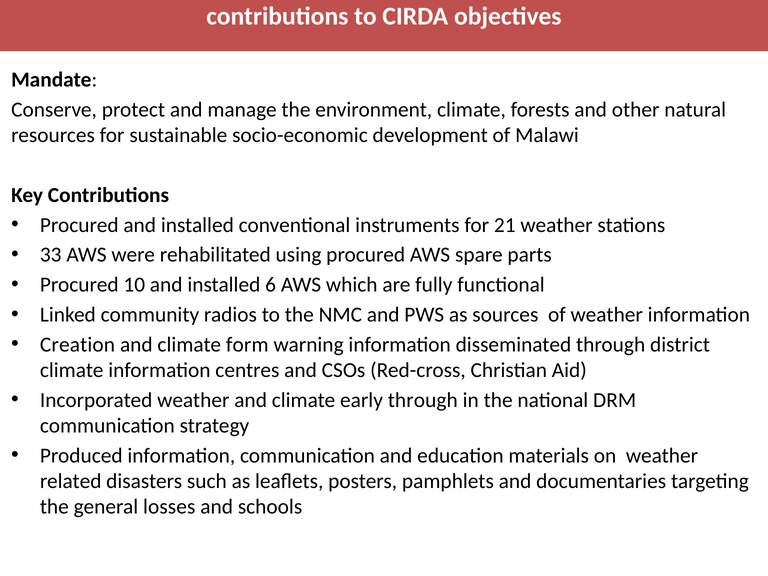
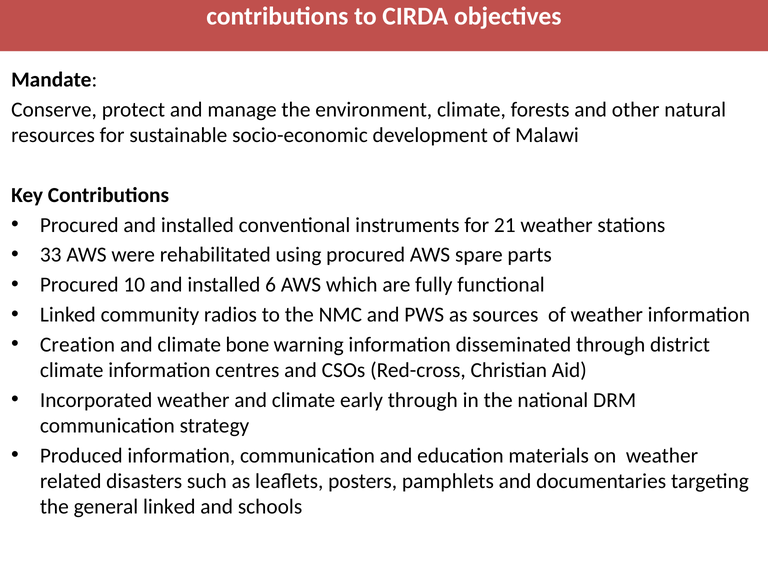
form: form -> bone (247, 345)
general losses: losses -> linked (169, 507)
